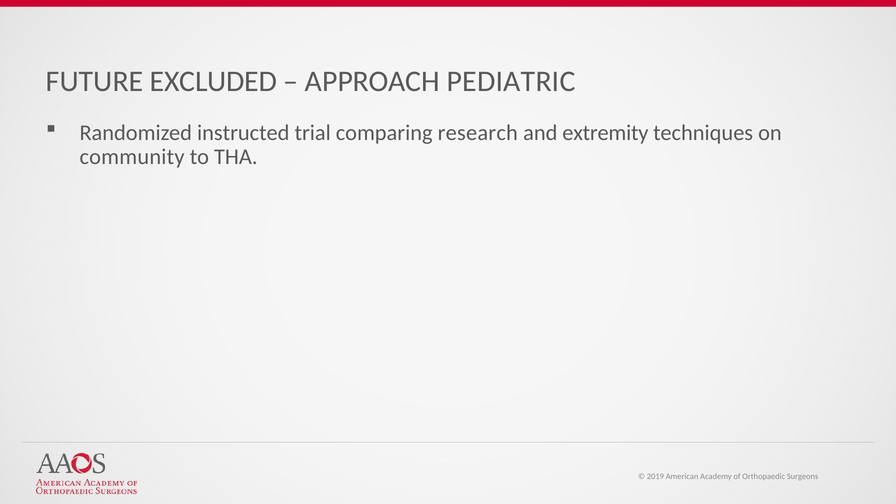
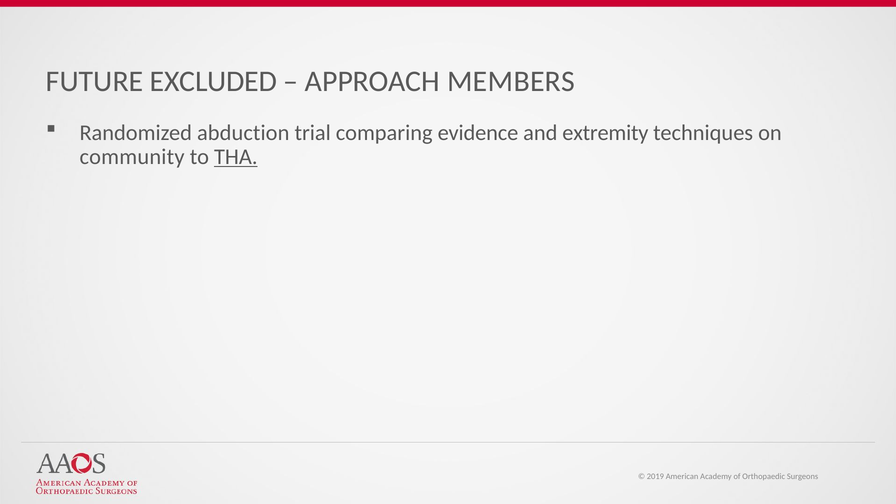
PEDIATRIC: PEDIATRIC -> MEMBERS (511, 81)
instructed: instructed -> abduction (243, 133)
research: research -> evidence (478, 133)
THA underline: none -> present (236, 157)
